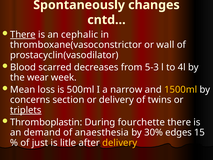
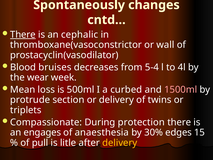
scarred: scarred -> bruises (55, 67)
5-3: 5-3 -> 5-4 (152, 67)
narrow: narrow -> curbed (126, 89)
1500ml colour: yellow -> pink (181, 89)
concerns: concerns -> protrude (30, 100)
triplets underline: present -> none (26, 110)
Thromboplastin: Thromboplastin -> Compassionate (46, 122)
fourchette: fourchette -> protection (141, 122)
demand: demand -> engages (42, 132)
just: just -> pull (40, 143)
